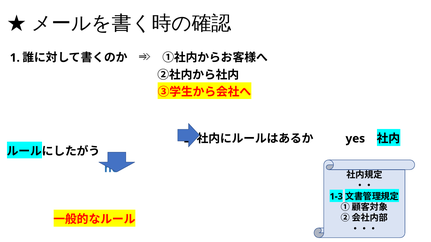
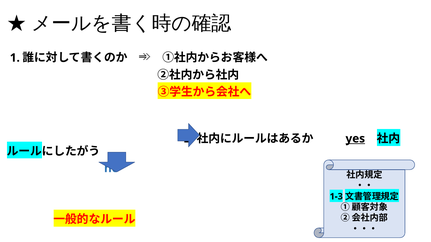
yes underline: none -> present (355, 139)
